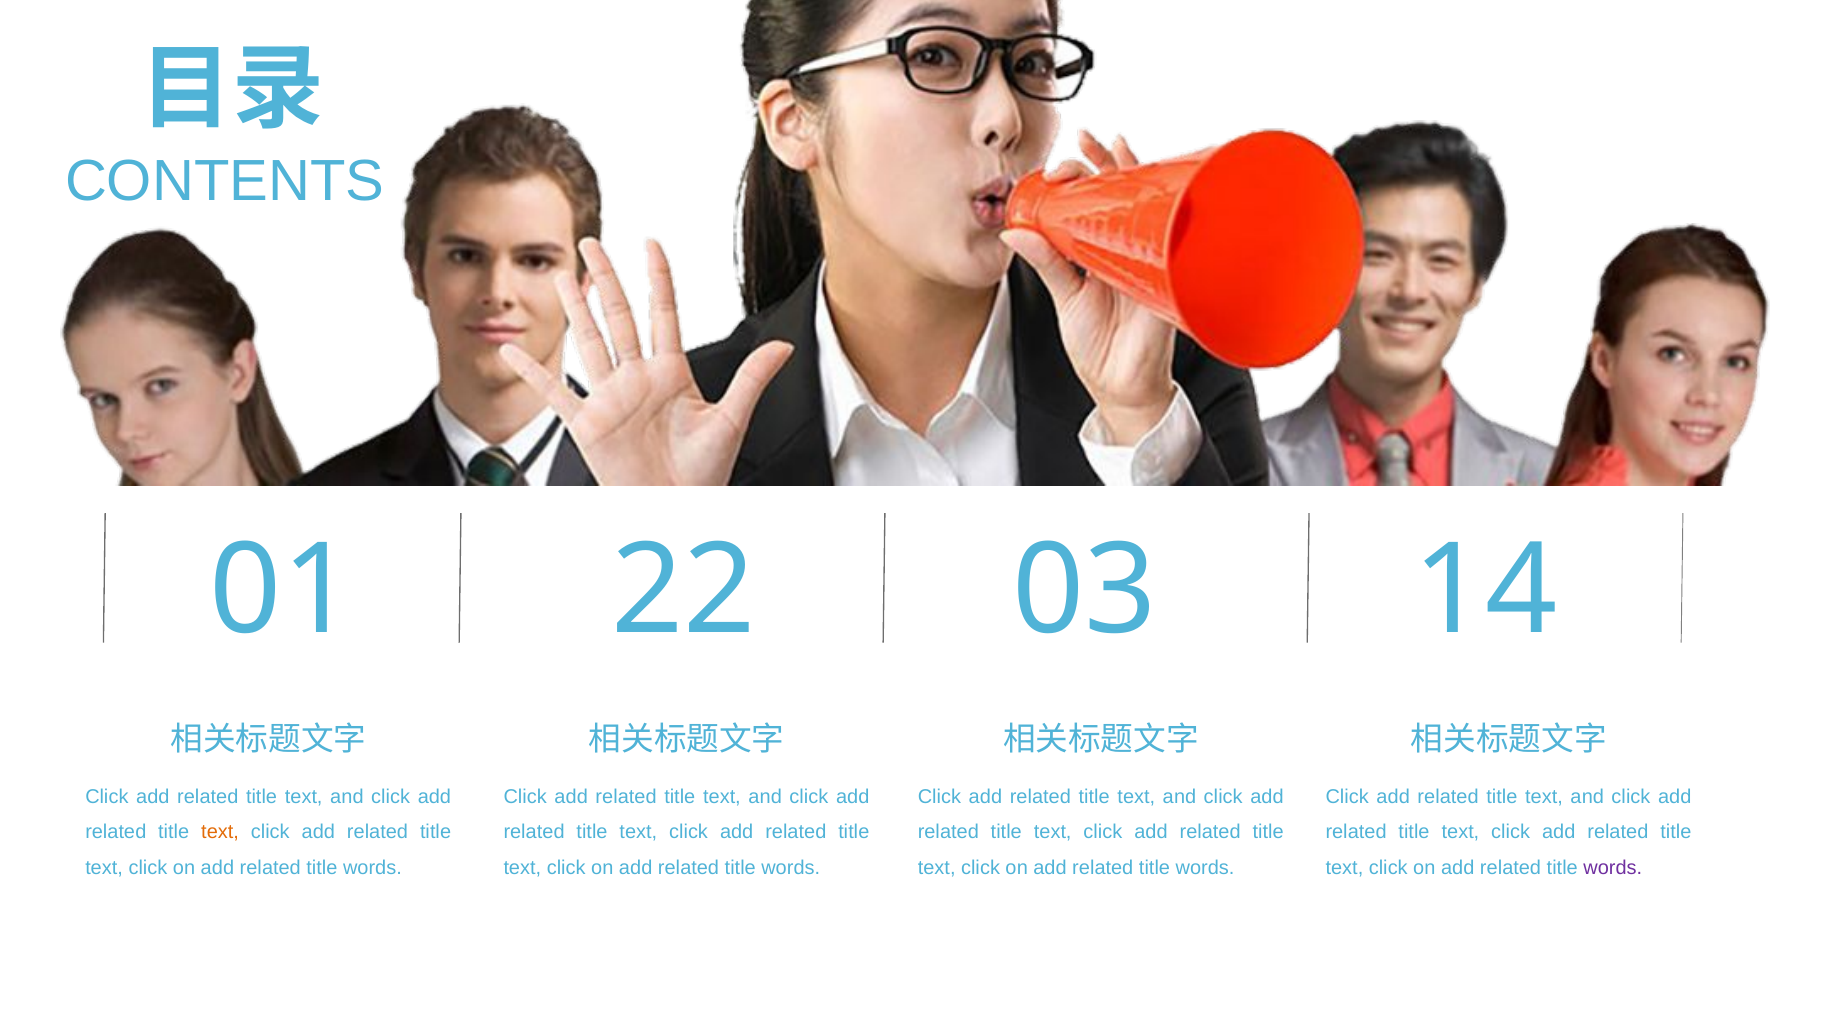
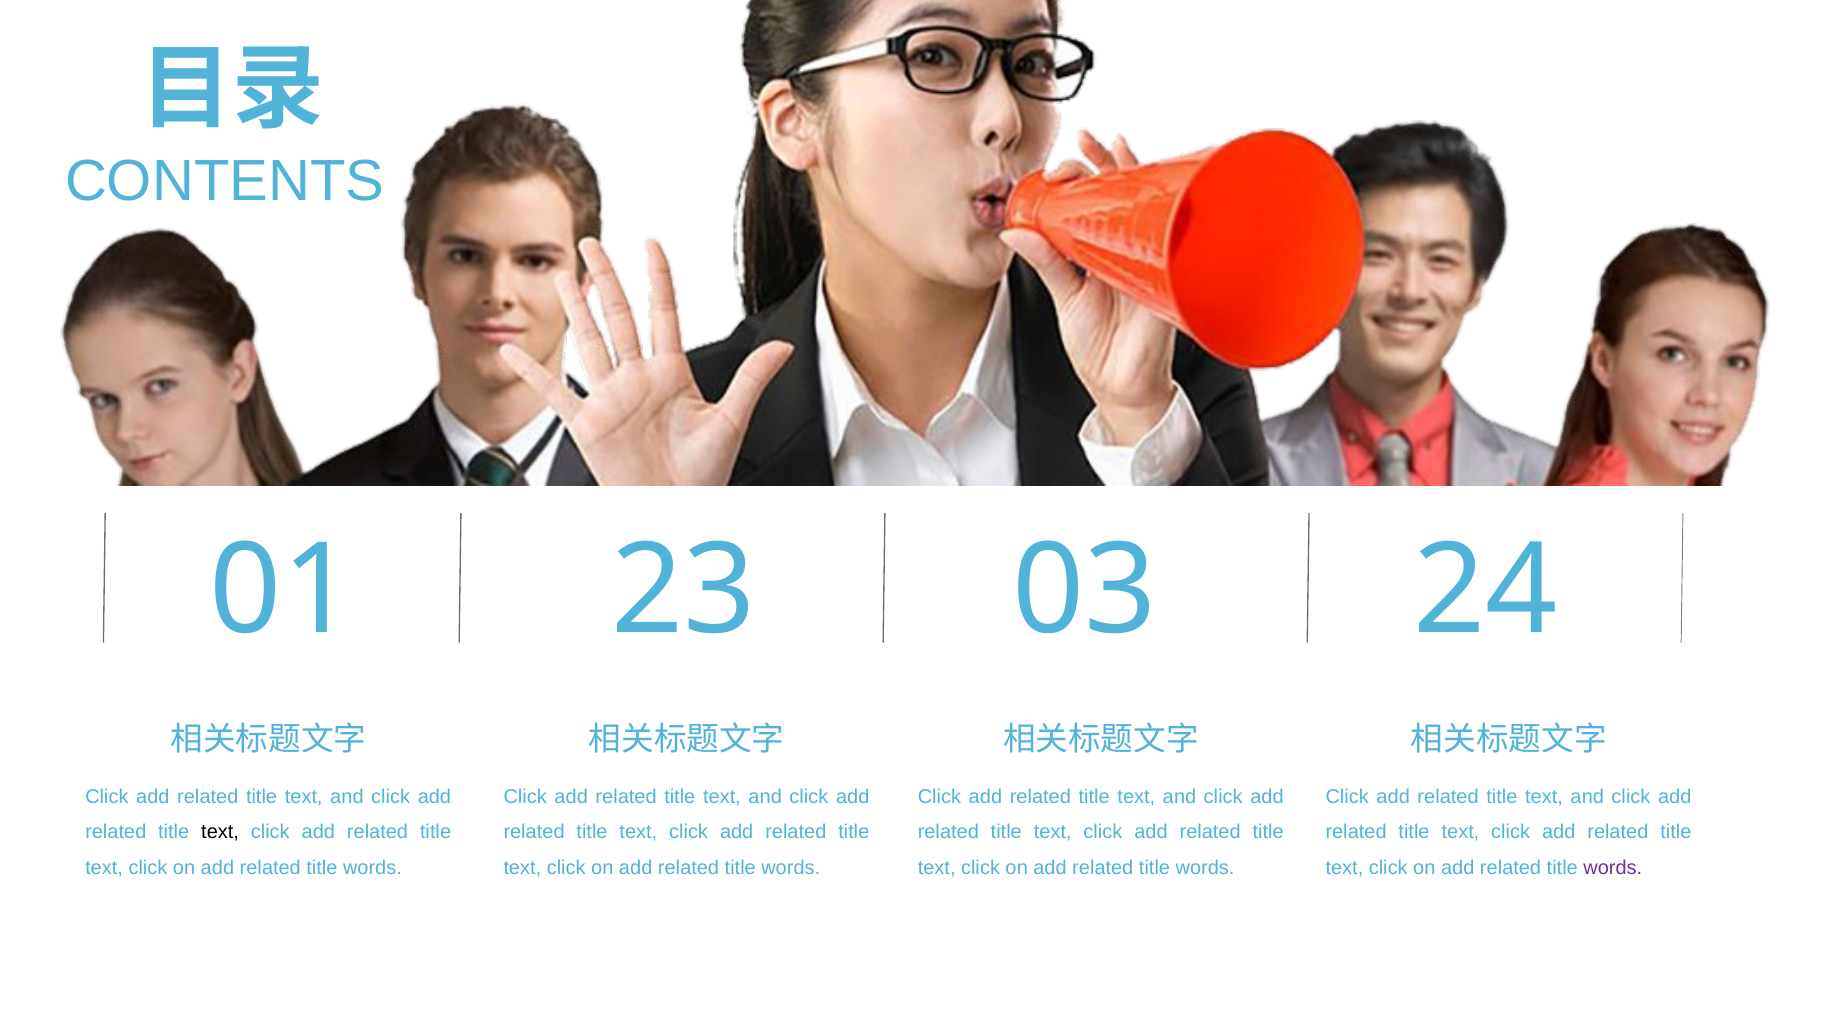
22: 22 -> 23 (683, 591)
14: 14 -> 24 (1486, 591)
text colour: orange -> black (220, 833)
